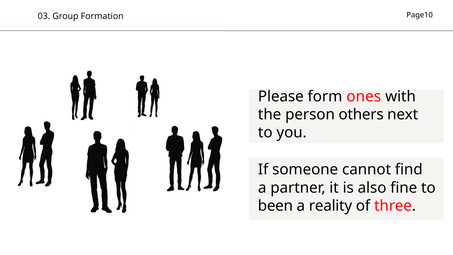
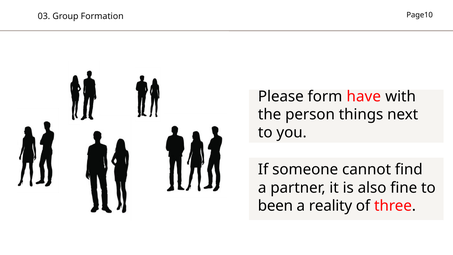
ones: ones -> have (364, 96)
others: others -> things (361, 114)
